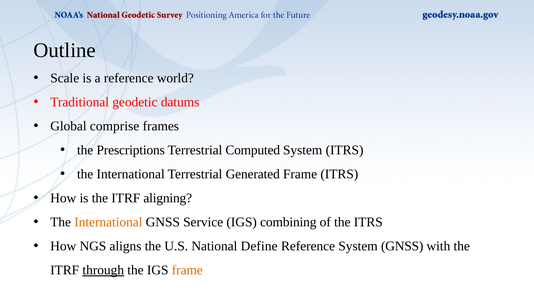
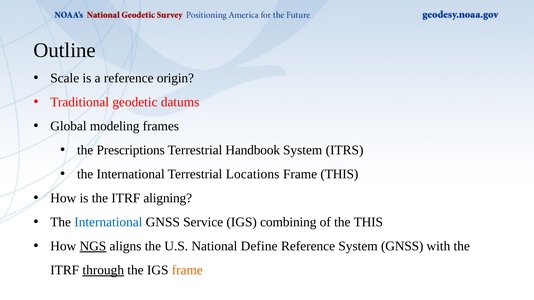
world: world -> origin (175, 78)
comprise: comprise -> modeling (115, 126)
Computed: Computed -> Handbook (253, 150)
Generated: Generated -> Locations (253, 174)
Frame ITRS: ITRS -> THIS (339, 174)
International colour: orange -> blue (108, 222)
the ITRS: ITRS -> THIS (368, 222)
NGS underline: none -> present (93, 246)
